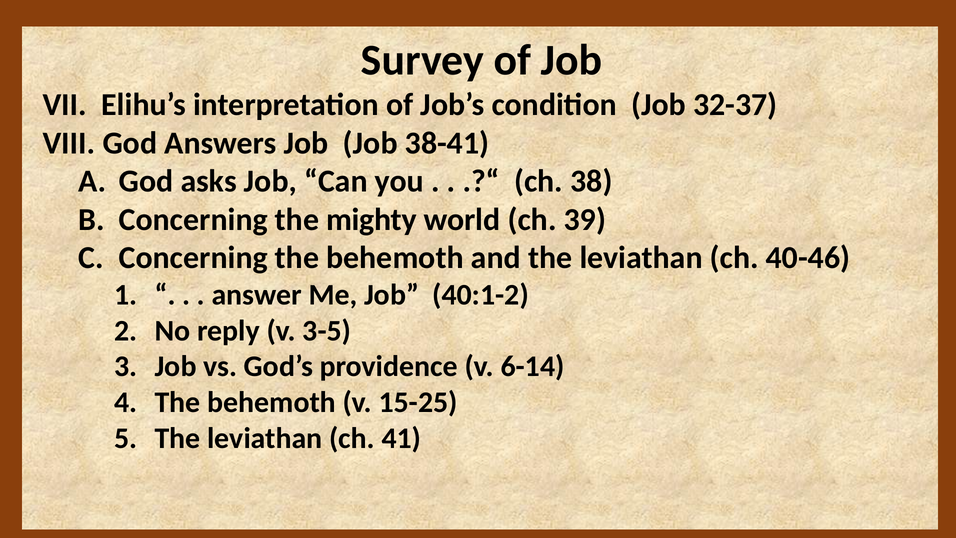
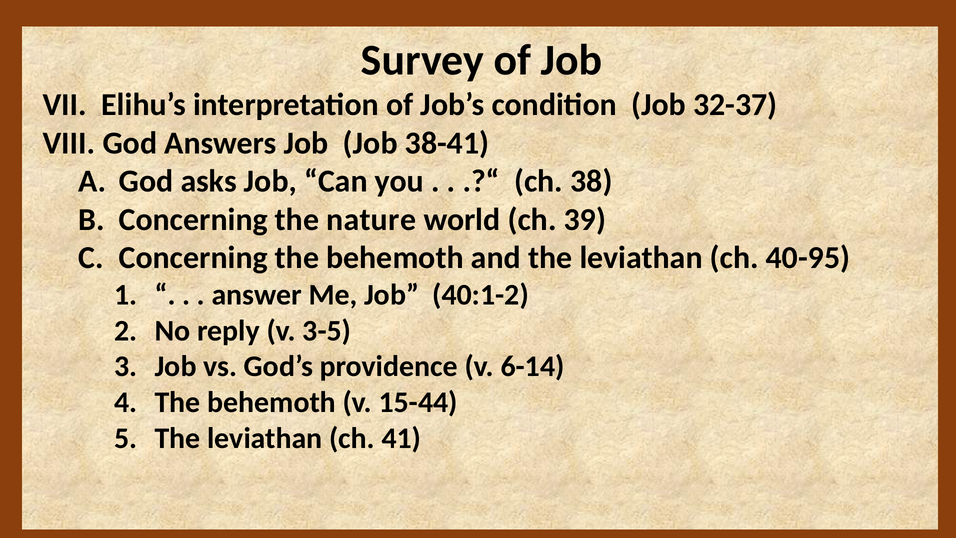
mighty: mighty -> nature (371, 220)
40-46: 40-46 -> 40-95 (808, 258)
15-25: 15-25 -> 15-44 (418, 402)
